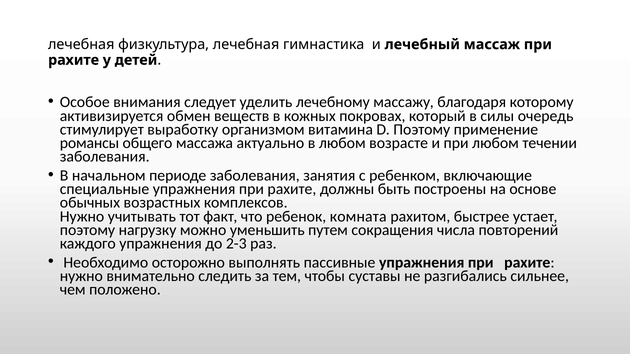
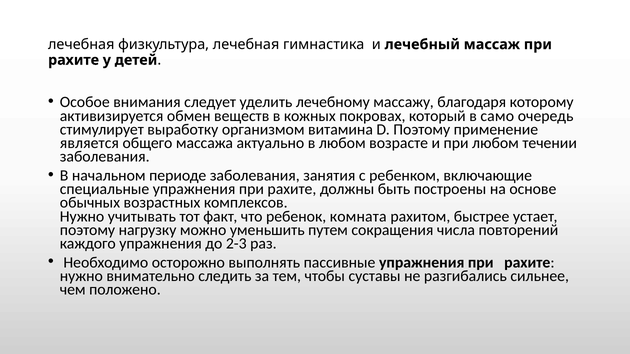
силы: силы -> само (497, 116)
романсы: романсы -> является (89, 143)
